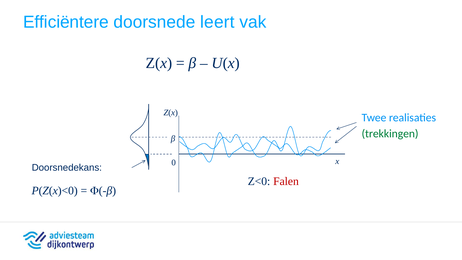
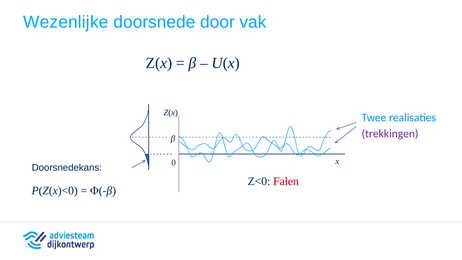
Efficiëntere: Efficiëntere -> Wezenlijke (66, 22)
leert: leert -> door (217, 22)
trekkingen colour: green -> purple (390, 134)
